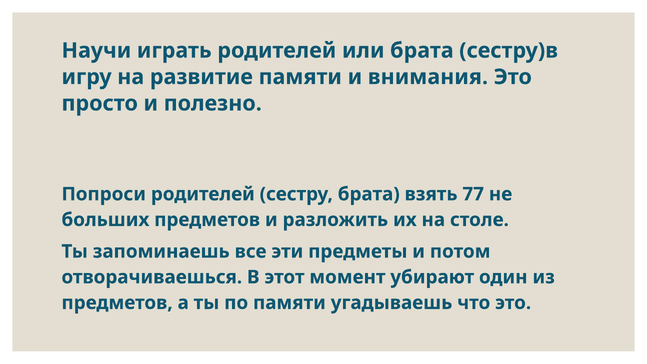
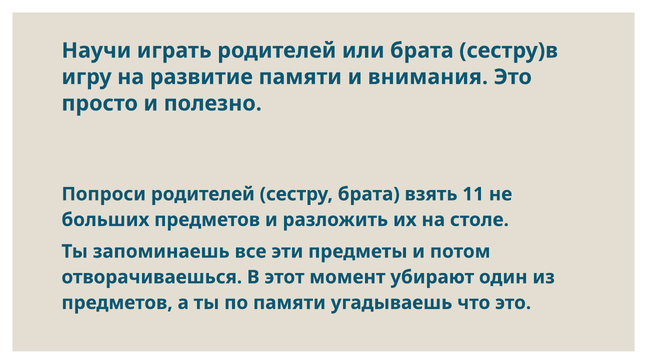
77: 77 -> 11 (473, 194)
